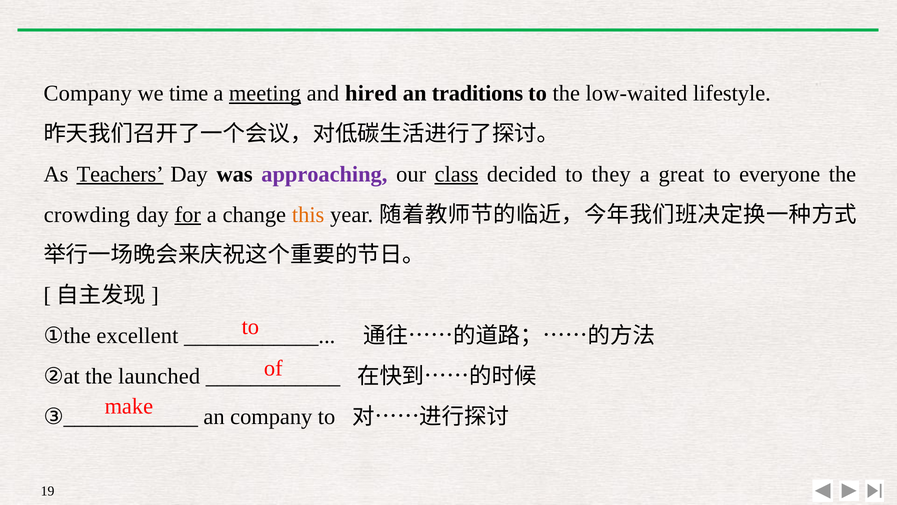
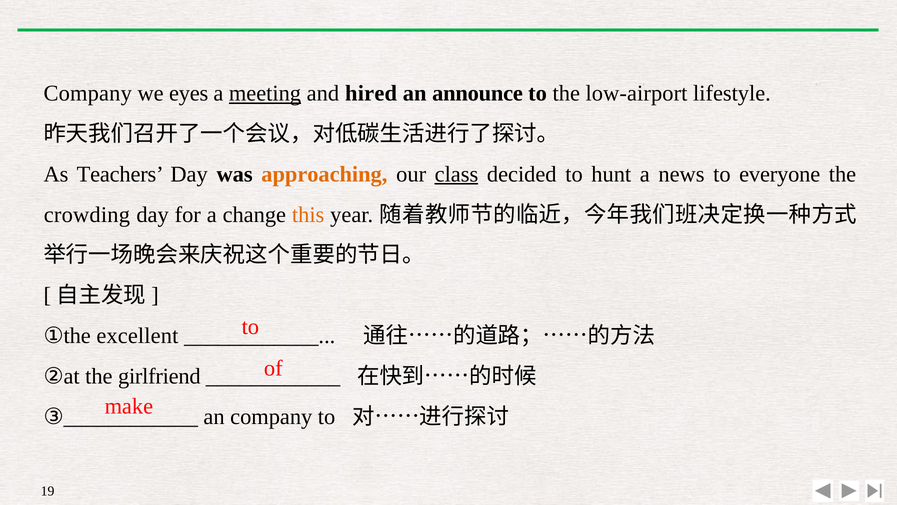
time: time -> eyes (189, 93)
traditions: traditions -> announce (477, 93)
low-waited: low-waited -> low-airport (636, 93)
Teachers underline: present -> none (120, 174)
approaching colour: purple -> orange (324, 174)
they: they -> hunt (611, 174)
great: great -> news (681, 174)
for underline: present -> none (188, 214)
launched: launched -> girlfriend (159, 376)
